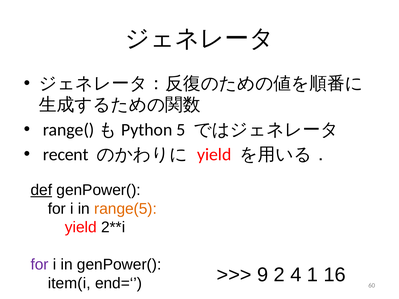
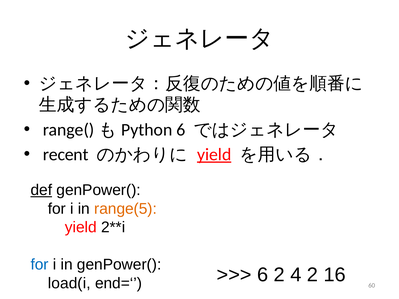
5: 5 -> 6 (181, 130)
yield underline: none -> present (214, 155)
for colour: purple -> blue (40, 265)
item(i: item(i -> load(i (69, 283)
9: 9 -> 6 (263, 275)
4 1: 1 -> 2 (312, 275)
